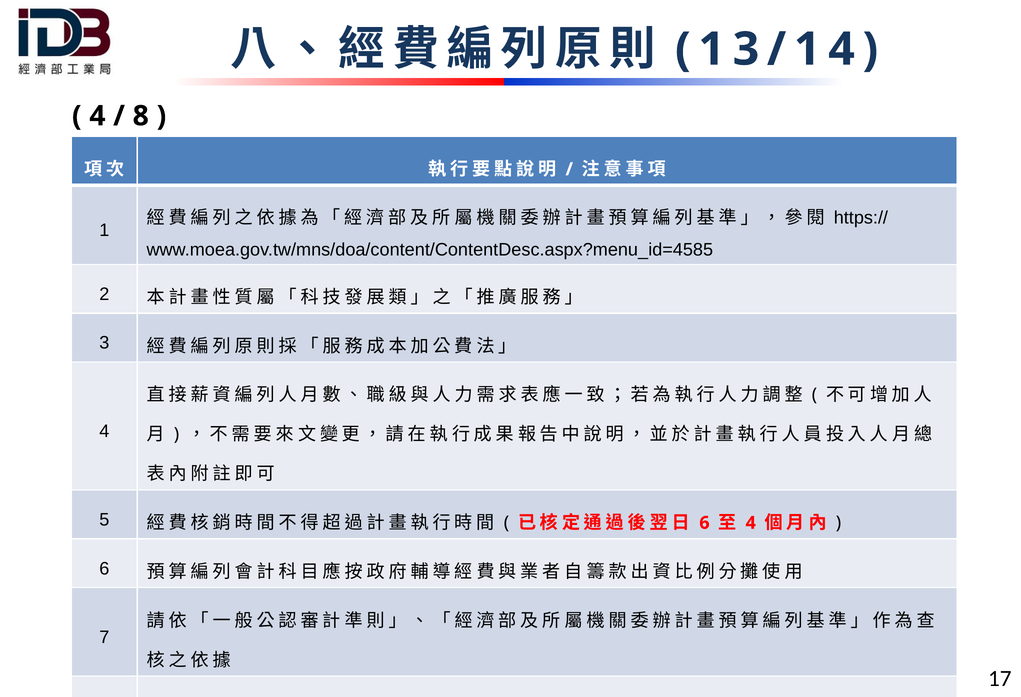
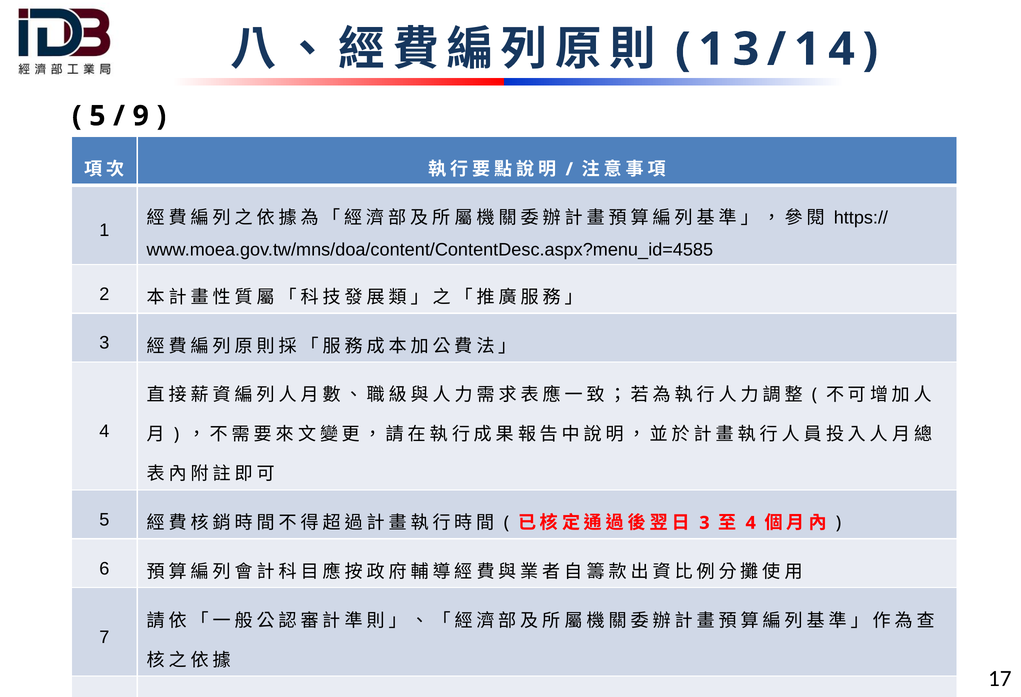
4: 4 -> 5 (97, 116)
8: 8 -> 9 (141, 116)
6: 6 -> 3 (704, 523)
